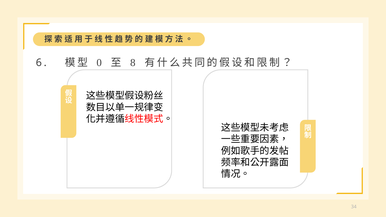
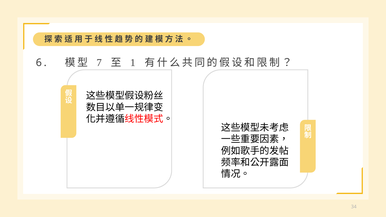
0: 0 -> 7 (99, 63)
8: 8 -> 1 (133, 63)
